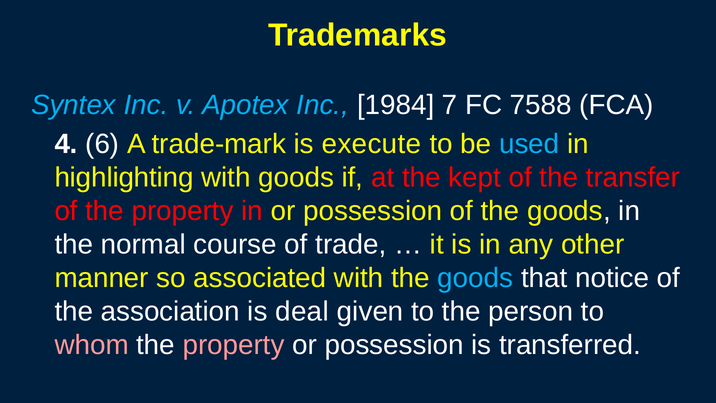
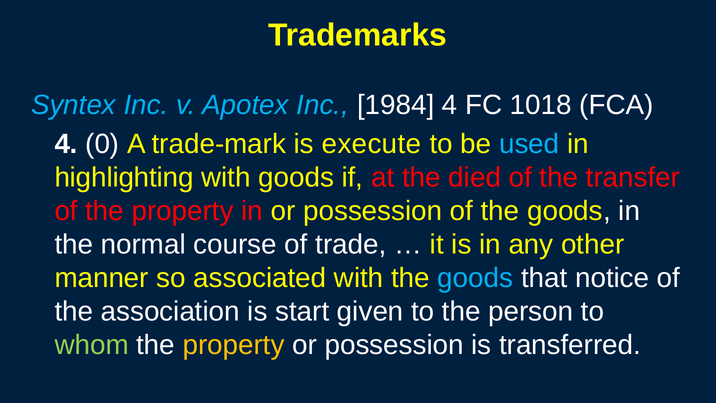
1984 7: 7 -> 4 (450, 105)
7588: 7588 -> 1018 (541, 105)
6: 6 -> 0 (102, 144)
kept: kept -> died (475, 178)
deal: deal -> start (302, 311)
whom colour: pink -> light green (92, 345)
property colour: pink -> yellow (234, 345)
